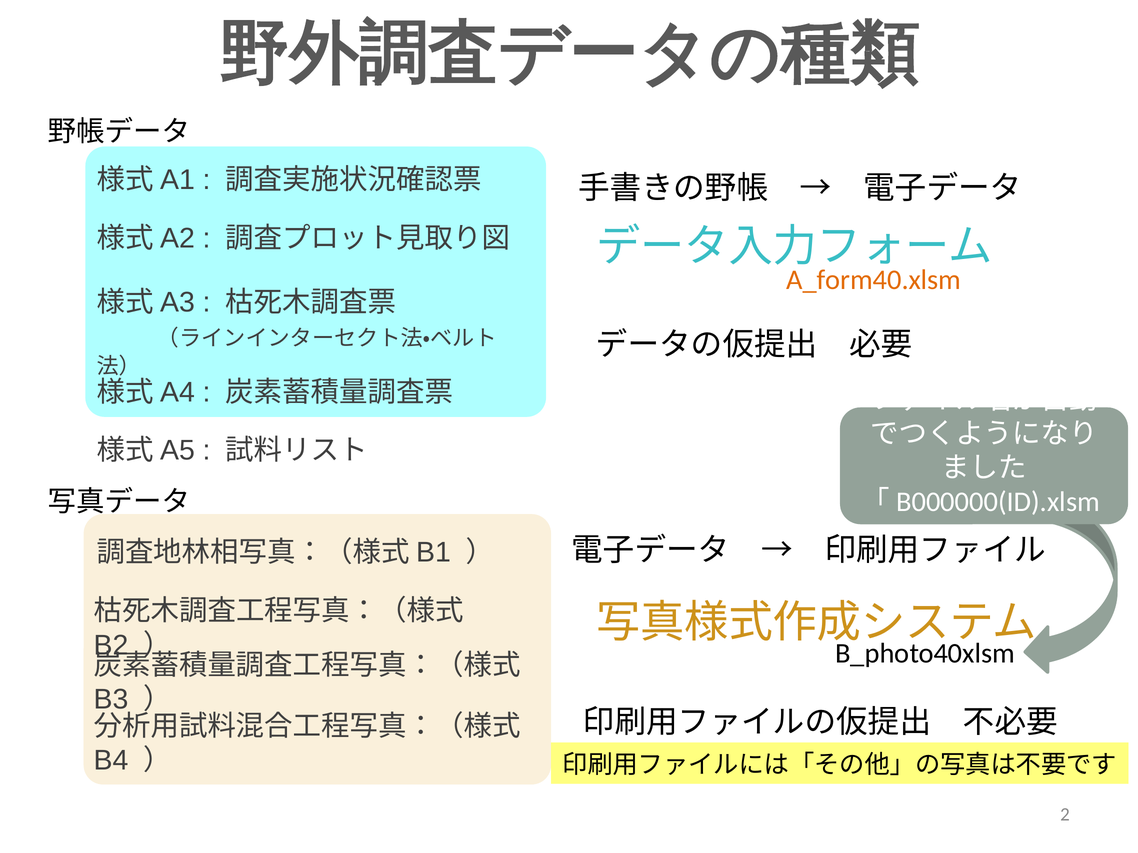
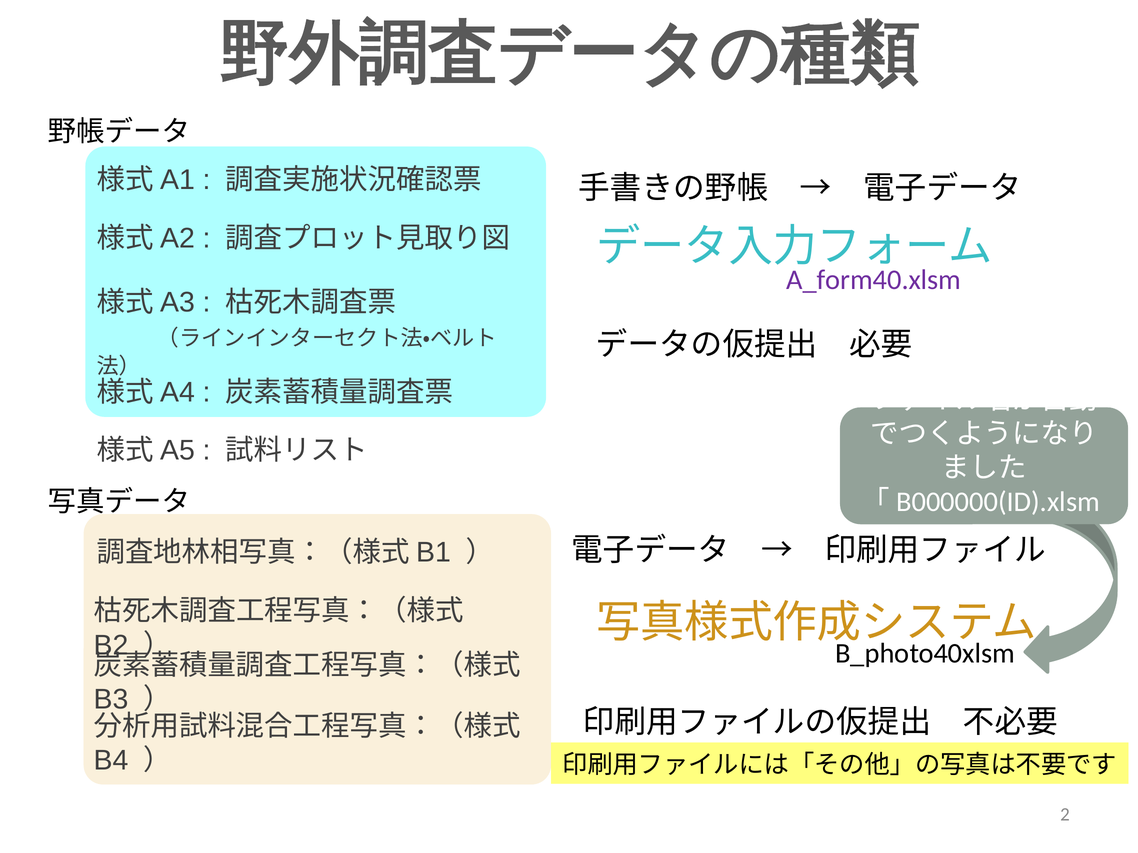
A_form40.xlsm colour: orange -> purple (874, 280)
